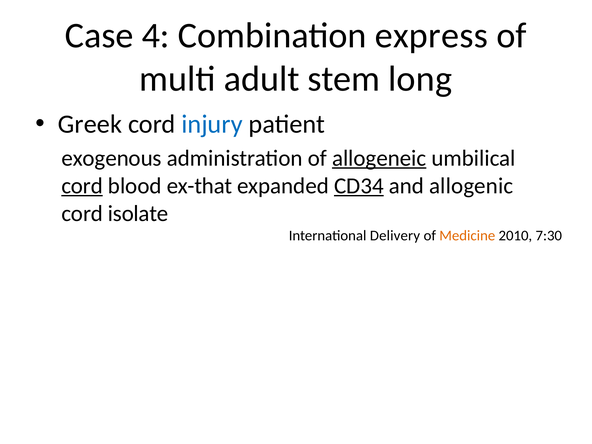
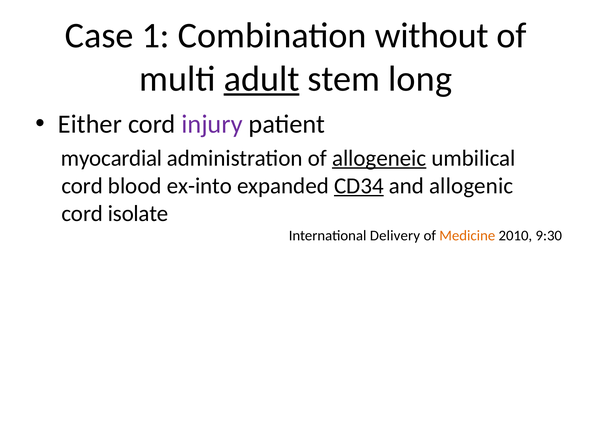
4: 4 -> 1 (156, 36)
express: express -> without (432, 36)
adult underline: none -> present (262, 79)
Greek: Greek -> Either (90, 124)
injury colour: blue -> purple (212, 124)
exogenous: exogenous -> myocardial (112, 158)
cord underline: present -> none (82, 186)
ex-that: ex-that -> ex-into (199, 186)
7:30: 7:30 -> 9:30 (549, 236)
